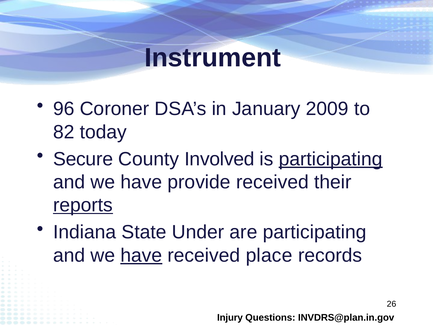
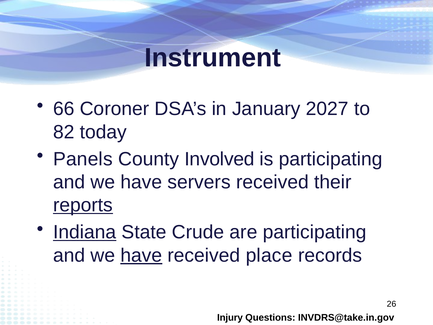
96: 96 -> 66 (64, 109)
2009: 2009 -> 2027 (327, 109)
Secure: Secure -> Panels (83, 159)
participating underline: present -> none (331, 159)
provide: provide -> servers (199, 182)
Indiana underline: none -> present (85, 232)
Under: Under -> Crude (198, 232)
INVDRS@plan.in.gov: INVDRS@plan.in.gov -> INVDRS@take.in.gov (346, 317)
